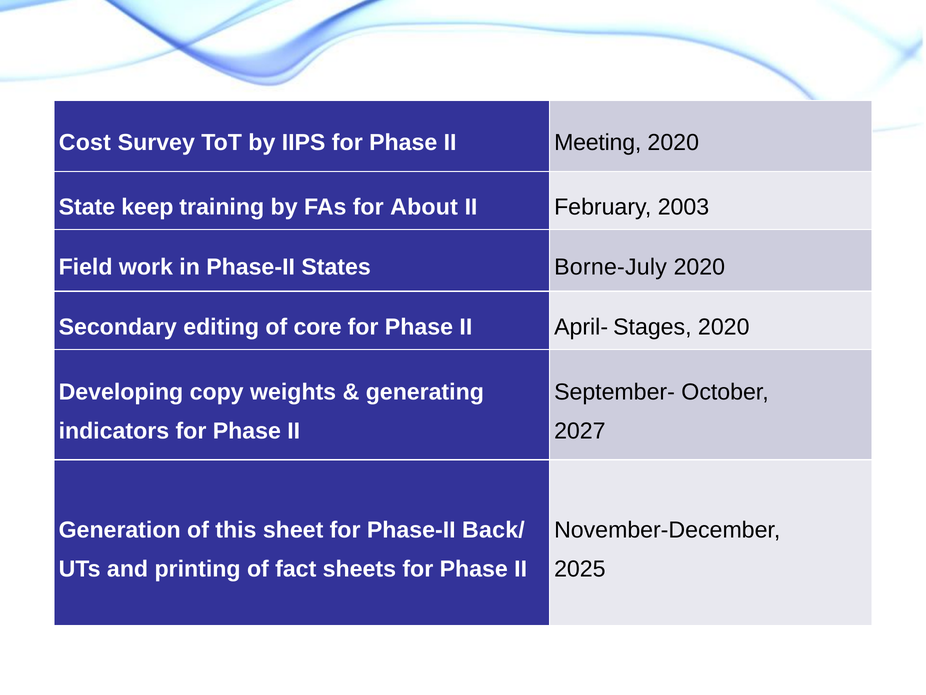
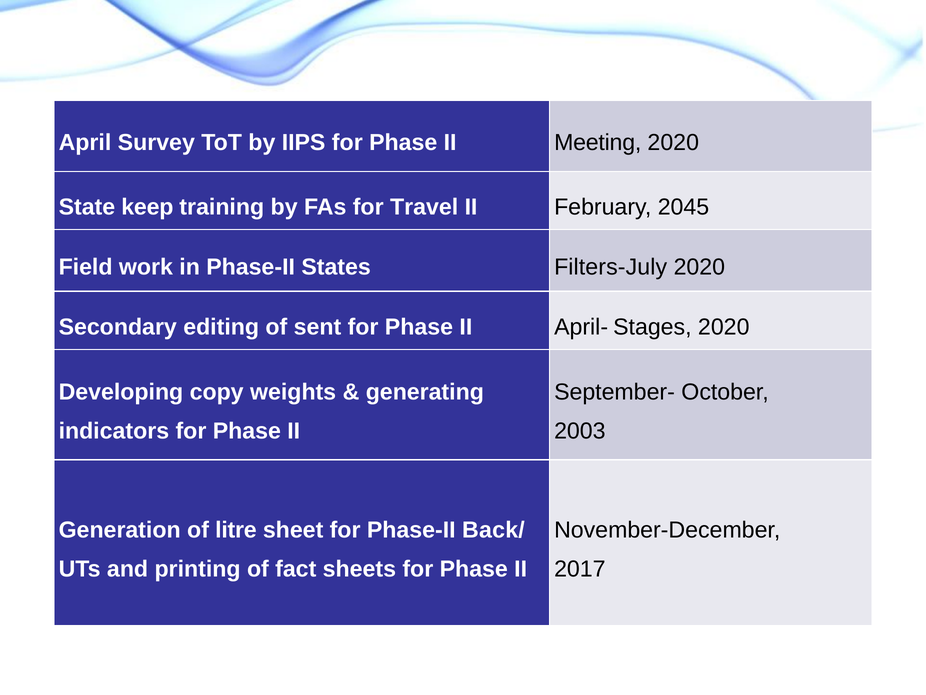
Cost: Cost -> April (85, 143)
About: About -> Travel (424, 207)
2003: 2003 -> 2045 (683, 207)
Borne-July: Borne-July -> Filters-July (611, 267)
core: core -> sent (318, 327)
2027: 2027 -> 2003 (580, 431)
this: this -> litre (236, 530)
2025: 2025 -> 2017 (580, 568)
